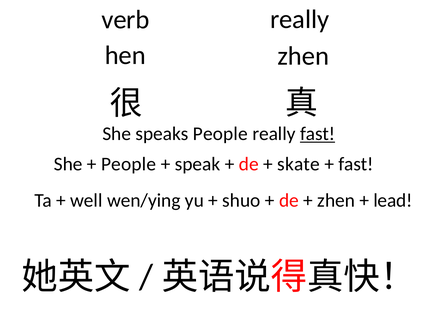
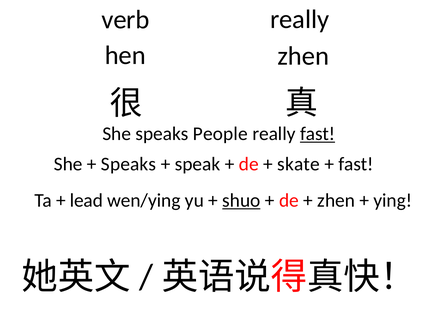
People: People -> Speaks (129, 164)
well: well -> lead (86, 200)
shuo underline: none -> present (241, 200)
lead: lead -> ying (393, 200)
